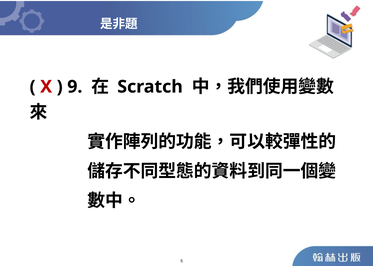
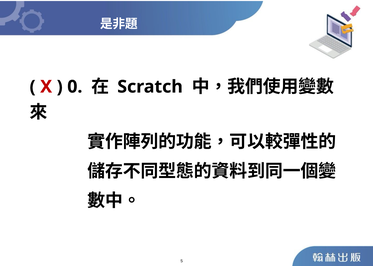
9: 9 -> 0 (75, 87)
